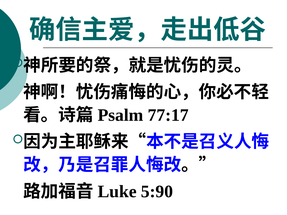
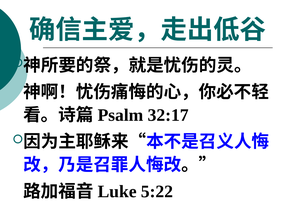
77:17: 77:17 -> 32:17 (168, 115)
5:90: 5:90 -> 5:22 (157, 192)
